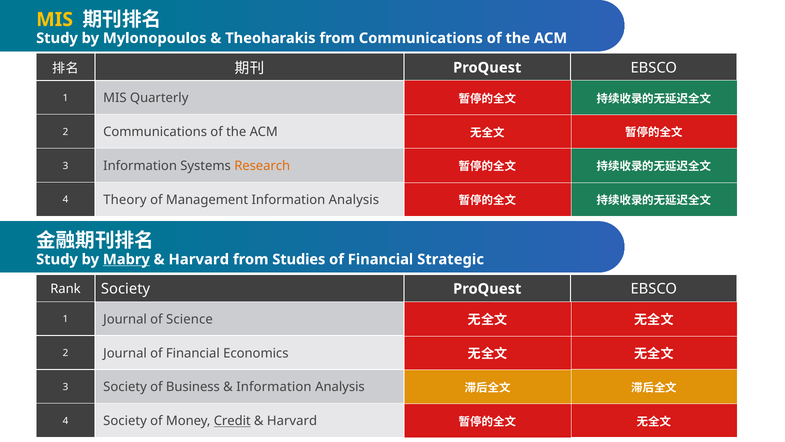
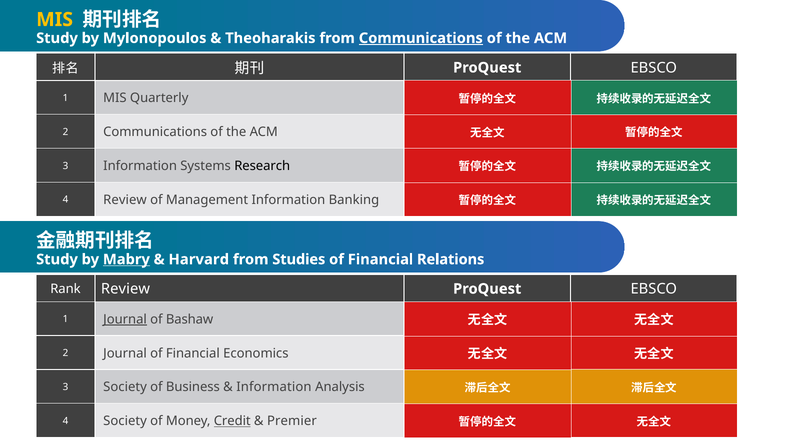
Communications underline: none -> present (421, 38)
Research colour: orange -> black (262, 166)
4 Theory: Theory -> Review (125, 200)
Management Information Analysis: Analysis -> Banking (354, 200)
Strategic: Strategic -> Relations (451, 259)
Rank Society: Society -> Review (126, 289)
Journal underline: none -> present (125, 319)
Science: Science -> Bashaw (190, 319)
Harvard: Harvard -> Premier (292, 421)
